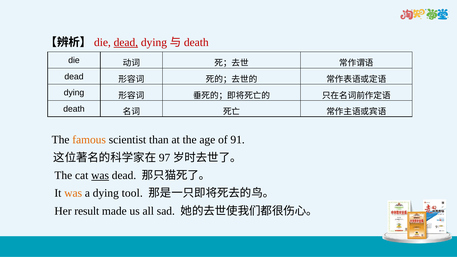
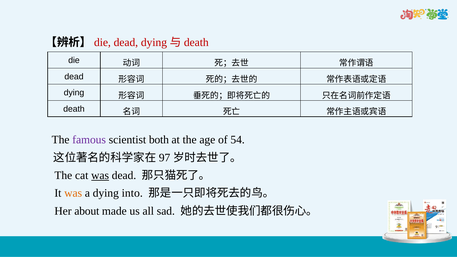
dead underline: present -> none (126, 42)
famous colour: orange -> purple (89, 140)
than: than -> both (159, 140)
91: 91 -> 54 (238, 140)
tool: tool -> into (132, 193)
result: result -> about (87, 211)
